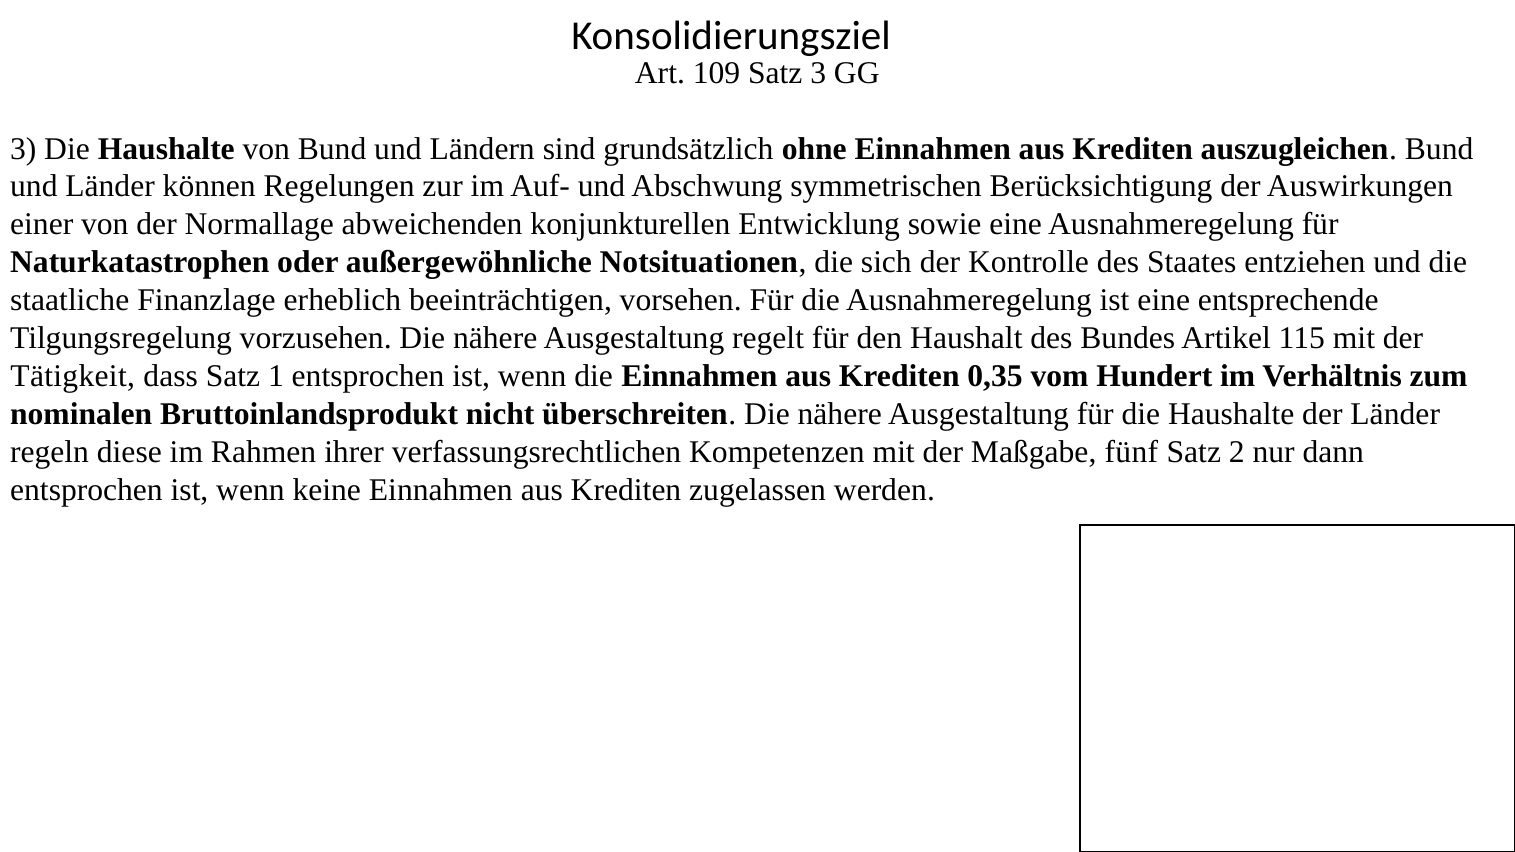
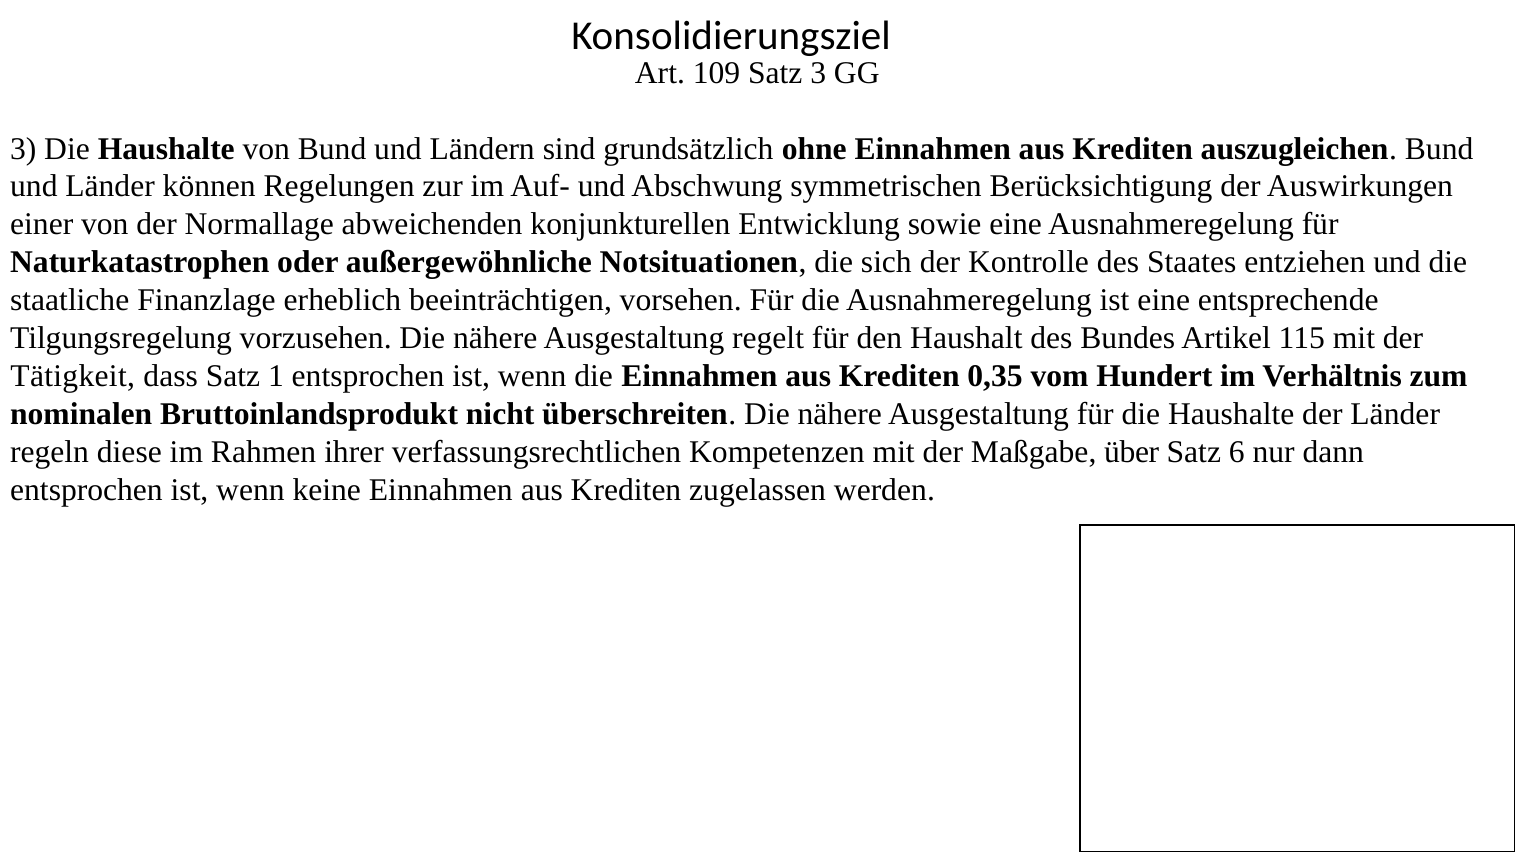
fünf: fünf -> über (1132, 452)
2: 2 -> 6 (1237, 452)
